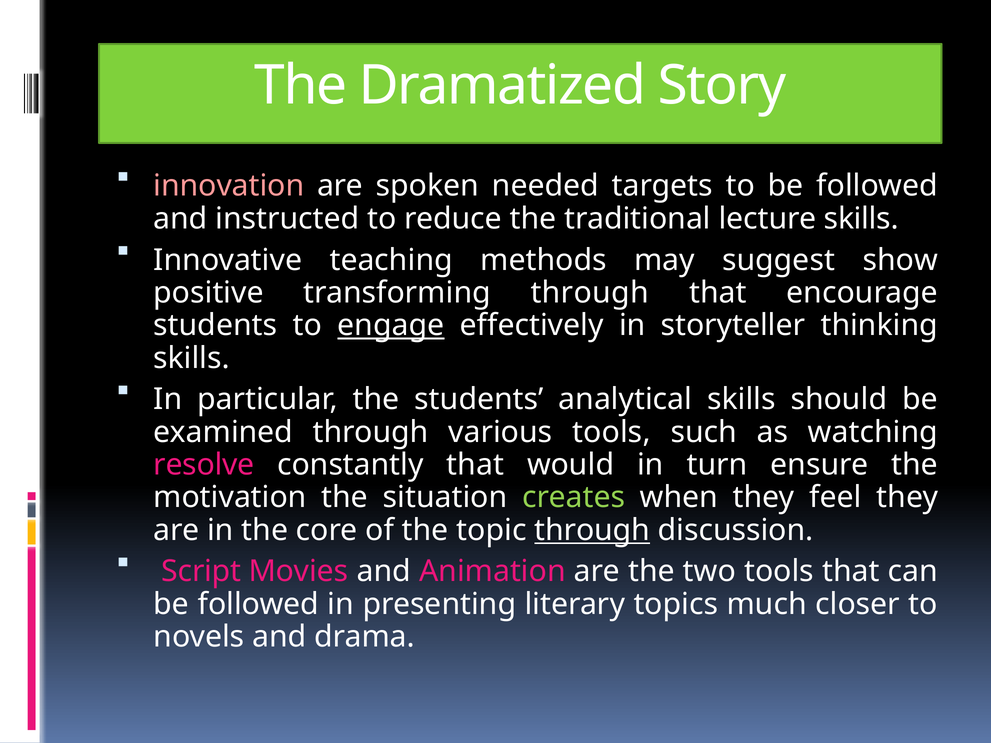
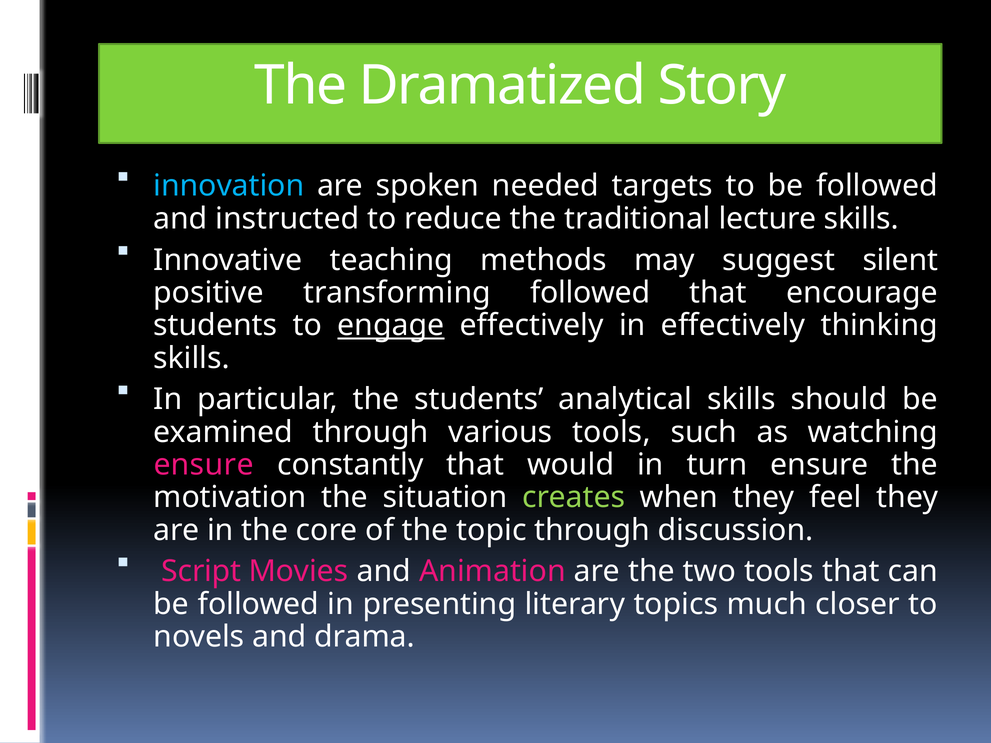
innovation colour: pink -> light blue (229, 186)
show: show -> silent (900, 260)
transforming through: through -> followed (590, 293)
in storyteller: storyteller -> effectively (733, 326)
resolve: resolve -> ensure (204, 465)
through underline: present -> none (592, 530)
